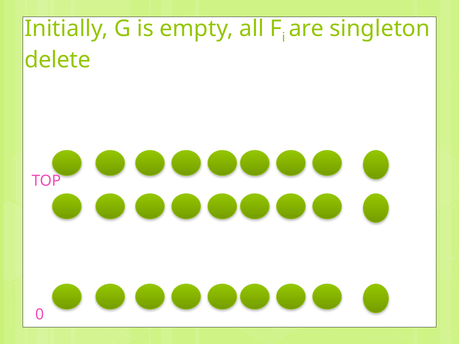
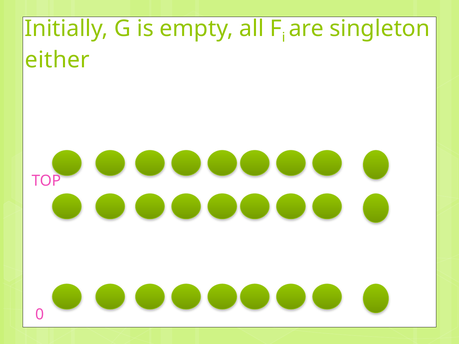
delete: delete -> either (57, 60)
